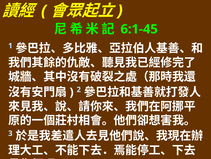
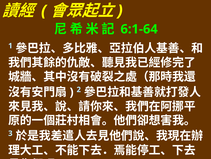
6:1-45: 6:1-45 -> 6:1-64 (139, 29)
